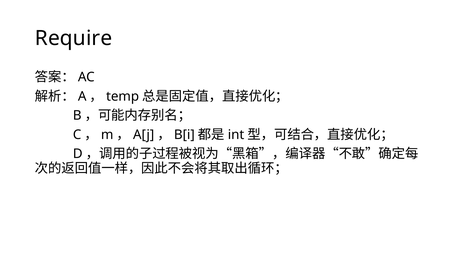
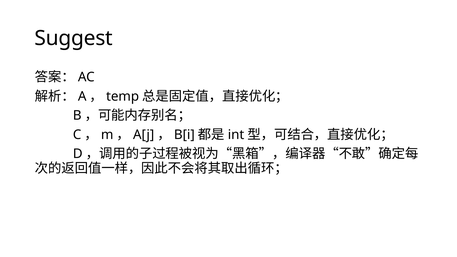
Require: Require -> Suggest (74, 38)
